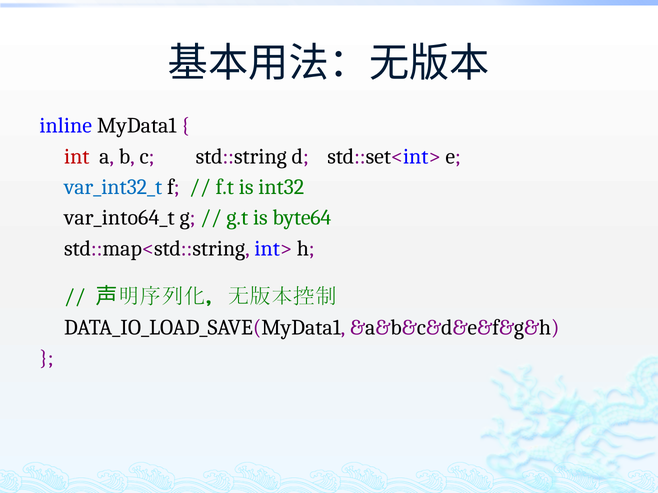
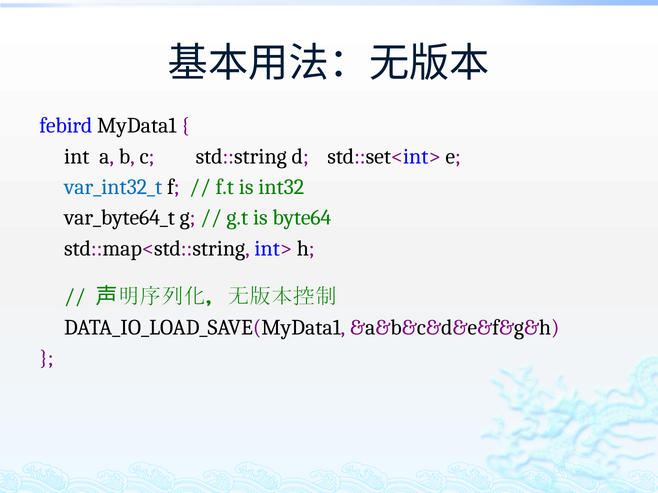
inline: inline -> febird (66, 126)
int colour: red -> black (77, 157)
var_into64_t: var_into64_t -> var_byte64_t (120, 218)
